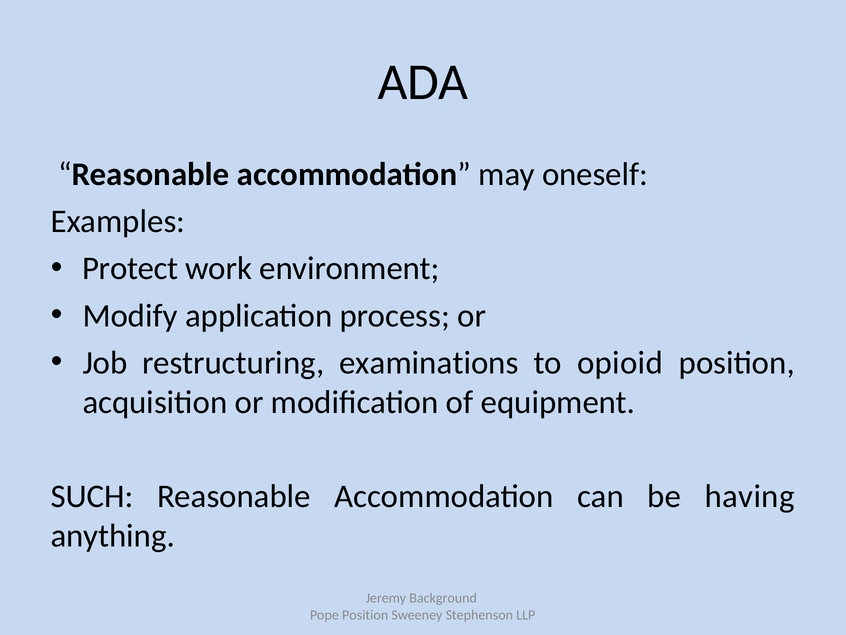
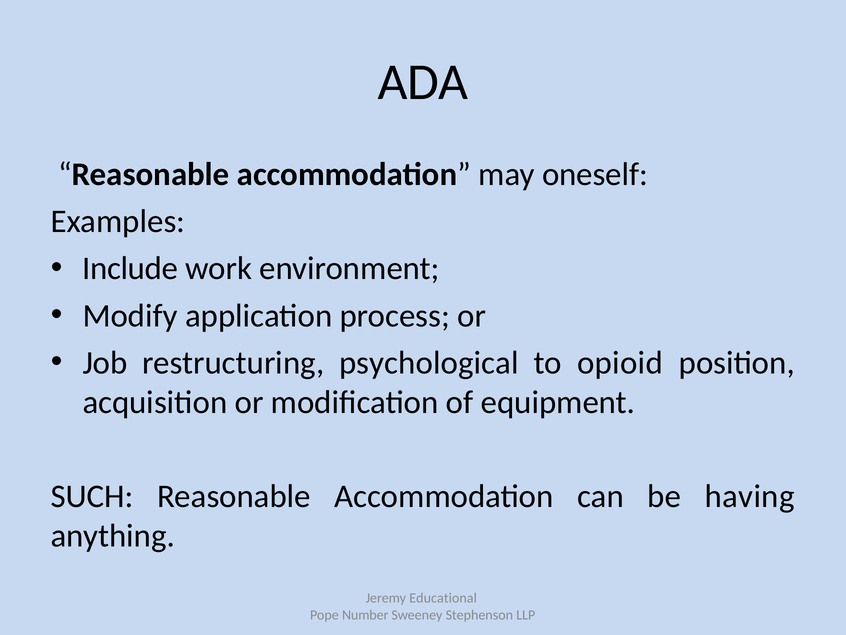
Protect: Protect -> Include (130, 268)
examinations: examinations -> psychological (429, 362)
Background: Background -> Educational (443, 597)
Pope Position: Position -> Number (365, 614)
